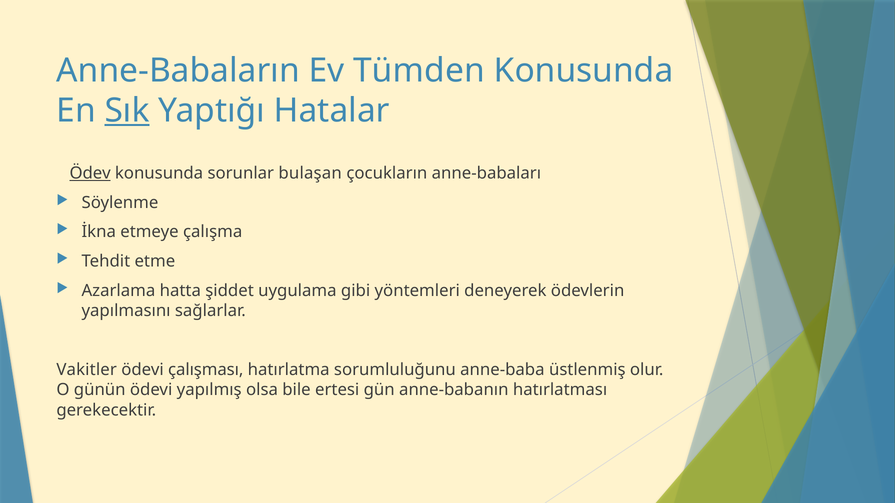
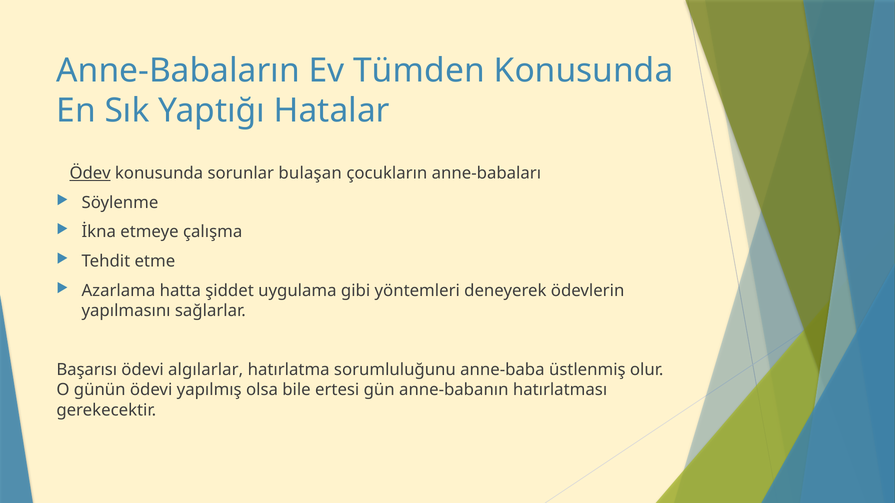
Sık underline: present -> none (127, 111)
Vakitler: Vakitler -> Başarısı (87, 370)
çalışması: çalışması -> algılarlar (206, 370)
